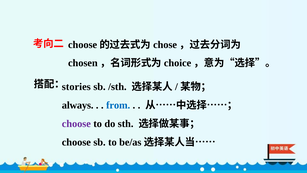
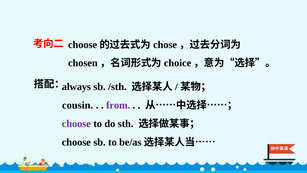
stories: stories -> always (76, 87)
always: always -> cousin (78, 105)
from colour: blue -> purple (118, 105)
